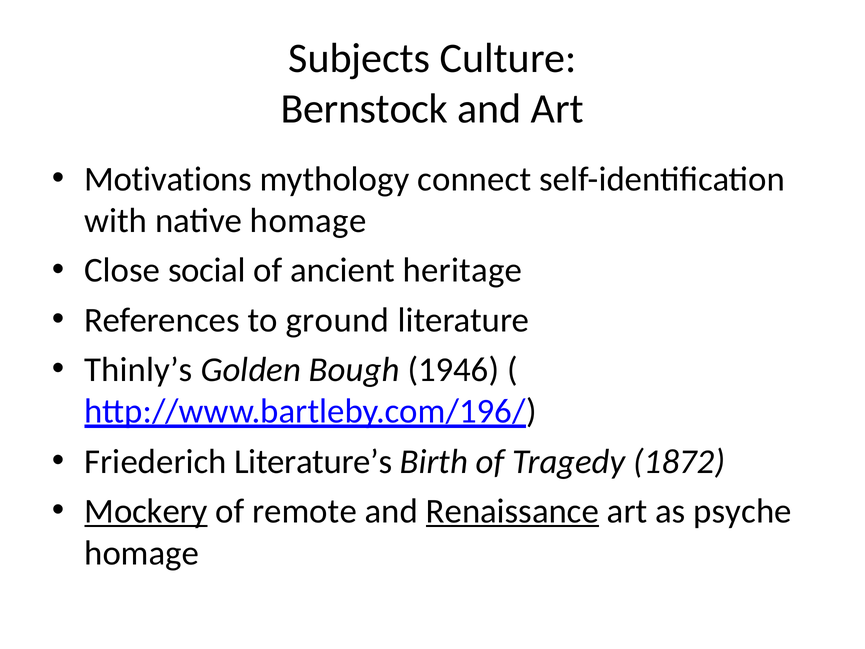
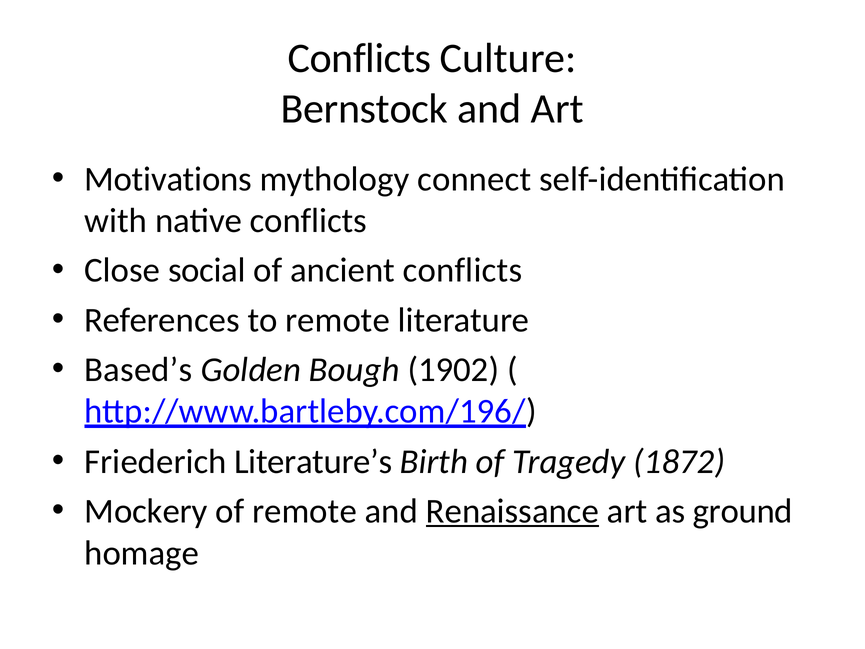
Subjects: Subjects -> Conflicts (359, 58)
native homage: homage -> conflicts (308, 221)
ancient heritage: heritage -> conflicts (462, 270)
to ground: ground -> remote (338, 320)
Thinly’s: Thinly’s -> Based’s (138, 369)
1946: 1946 -> 1902 (453, 369)
Mockery underline: present -> none (146, 511)
psyche: psyche -> ground (743, 511)
